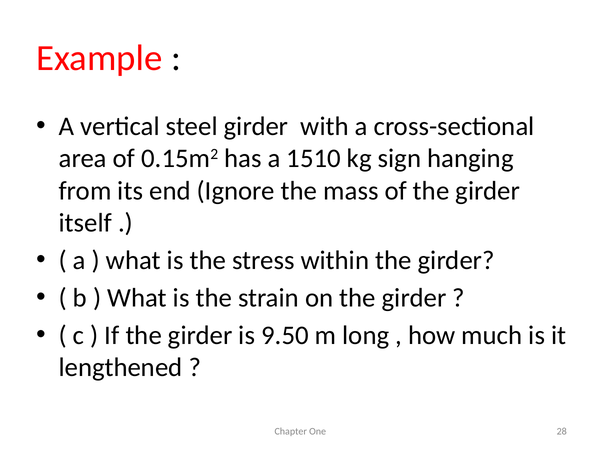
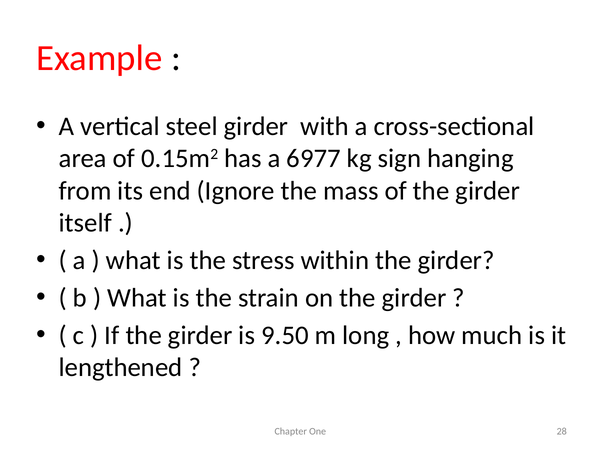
1510: 1510 -> 6977 (314, 159)
